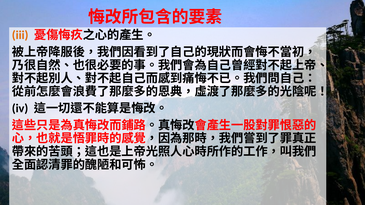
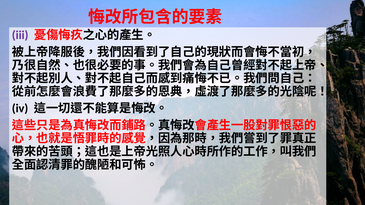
iii colour: orange -> purple (20, 35)
